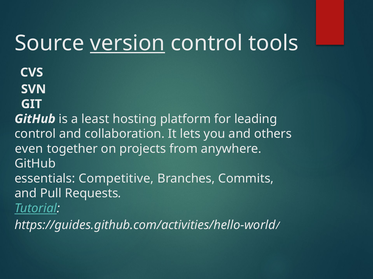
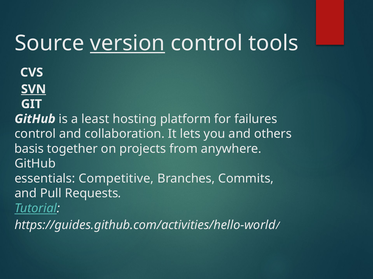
SVN underline: none -> present (34, 89)
leading: leading -> failures (256, 119)
even: even -> basis (29, 149)
